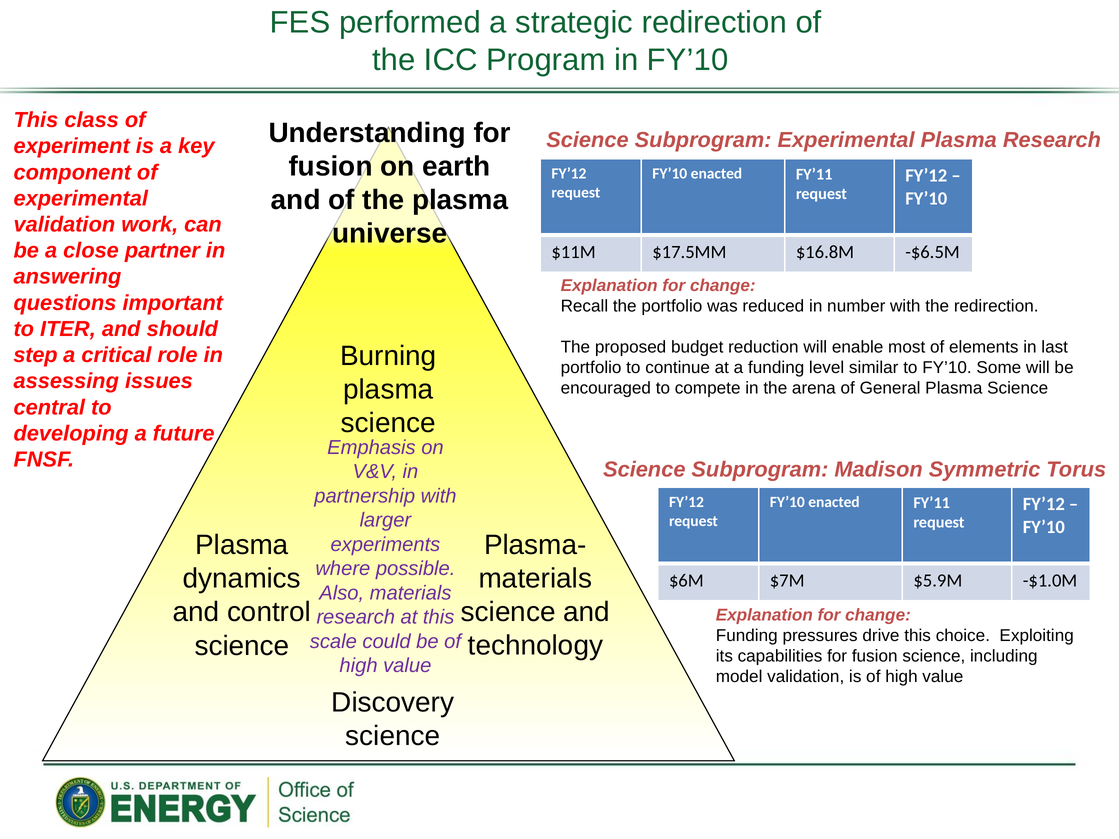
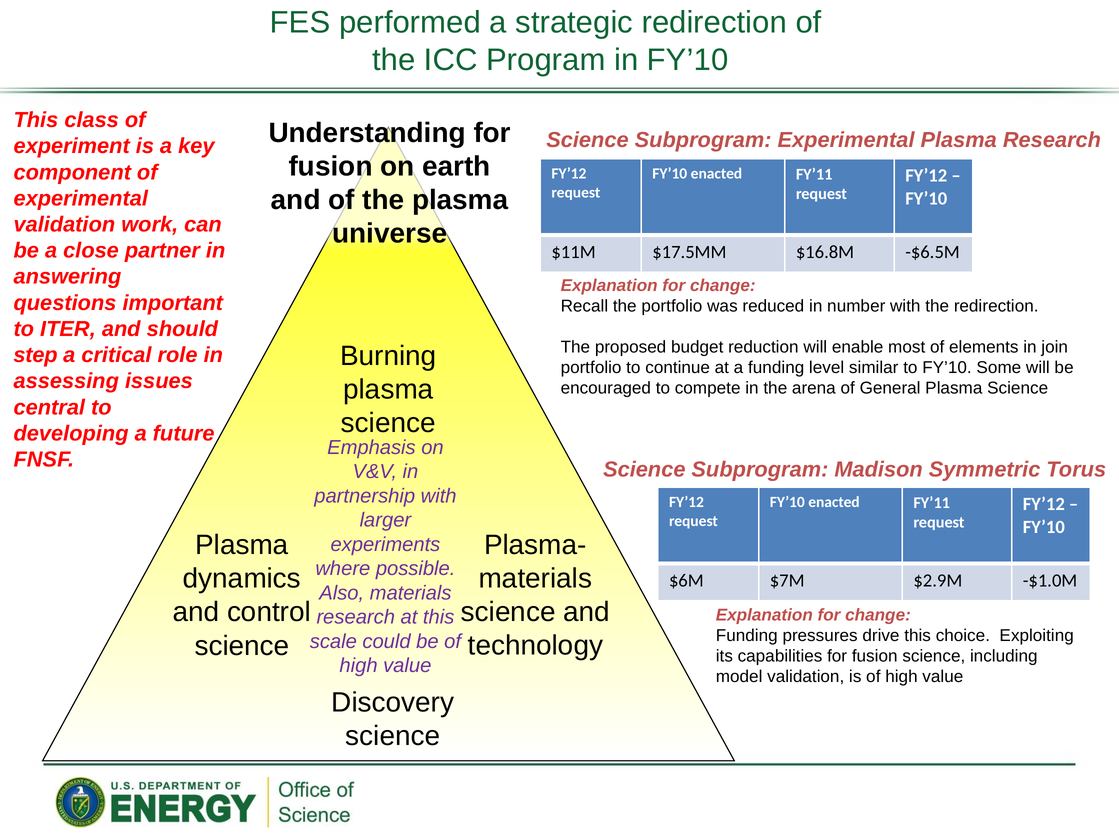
last: last -> join (1055, 347)
$5.9M: $5.9M -> $2.9M (938, 581)
